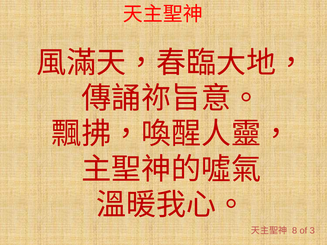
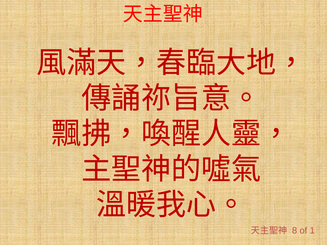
3: 3 -> 1 (312, 231)
